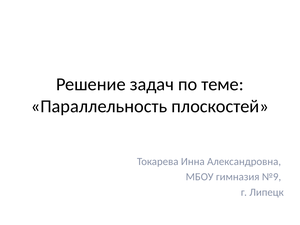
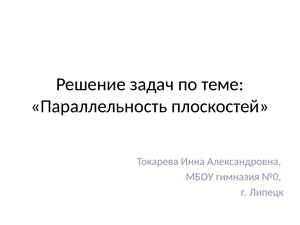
№9: №9 -> №0 (272, 177)
